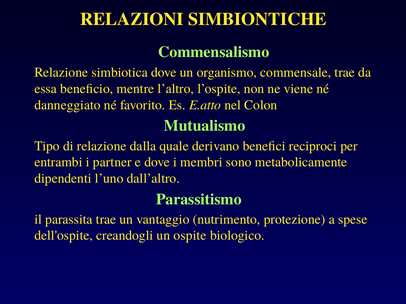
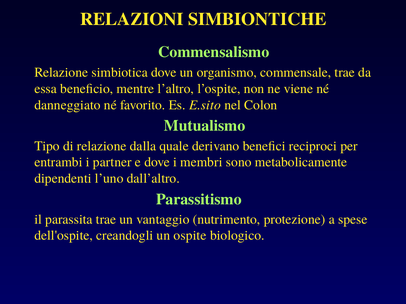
E.atto: E.atto -> E.sito (205, 105)
